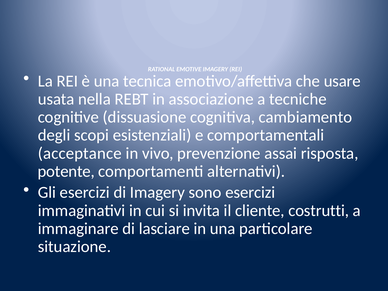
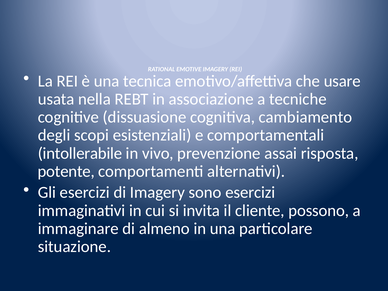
acceptance: acceptance -> intollerabile (80, 153)
costrutti: costrutti -> possono (319, 211)
lasciare: lasciare -> almeno (164, 229)
